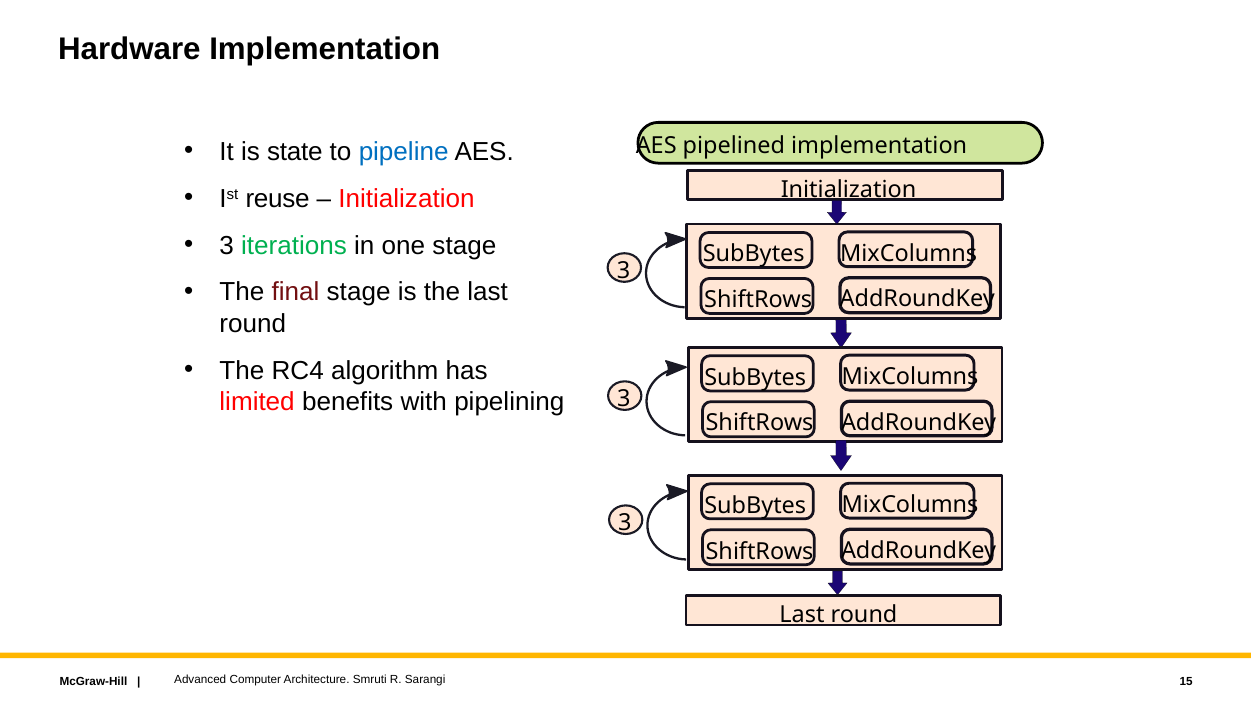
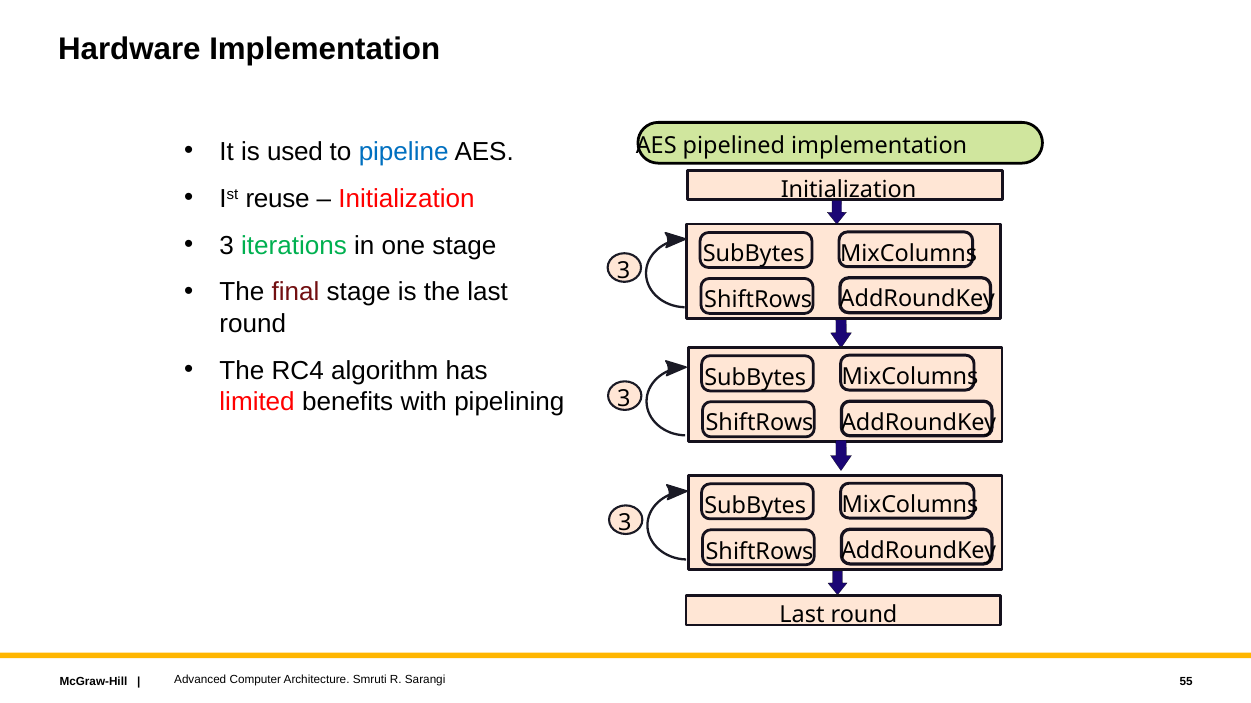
state: state -> used (295, 152)
15: 15 -> 55 (1186, 682)
